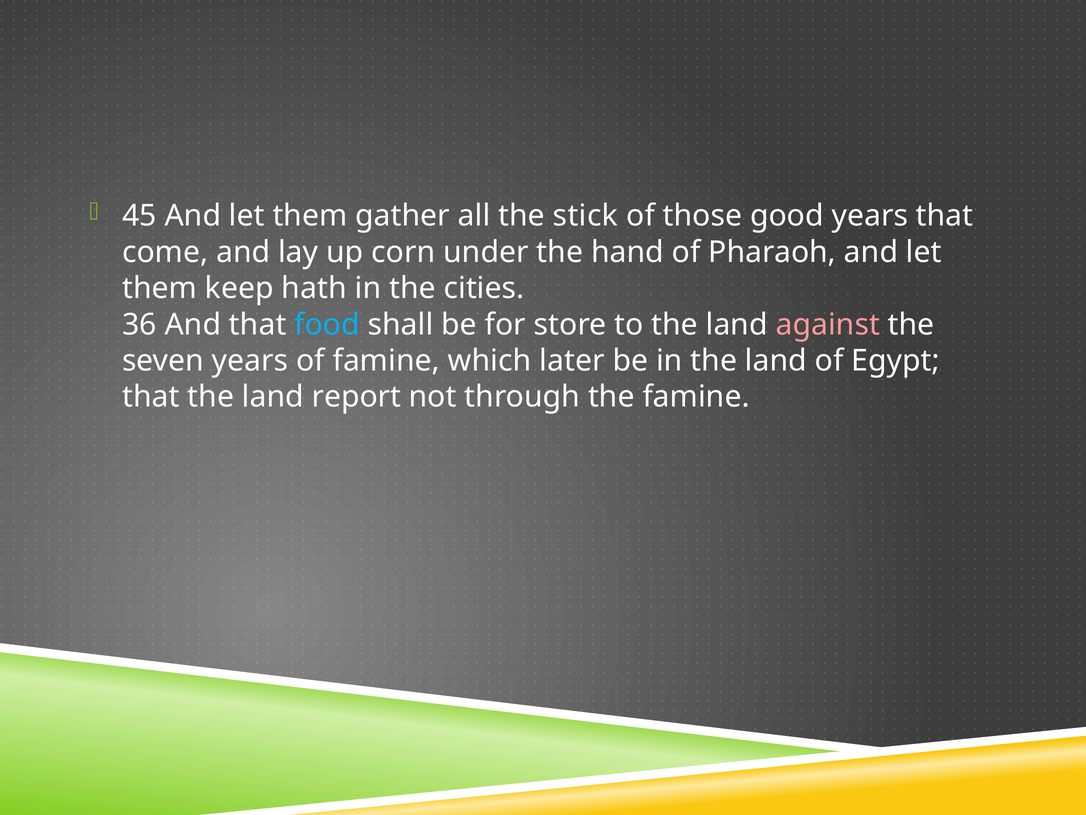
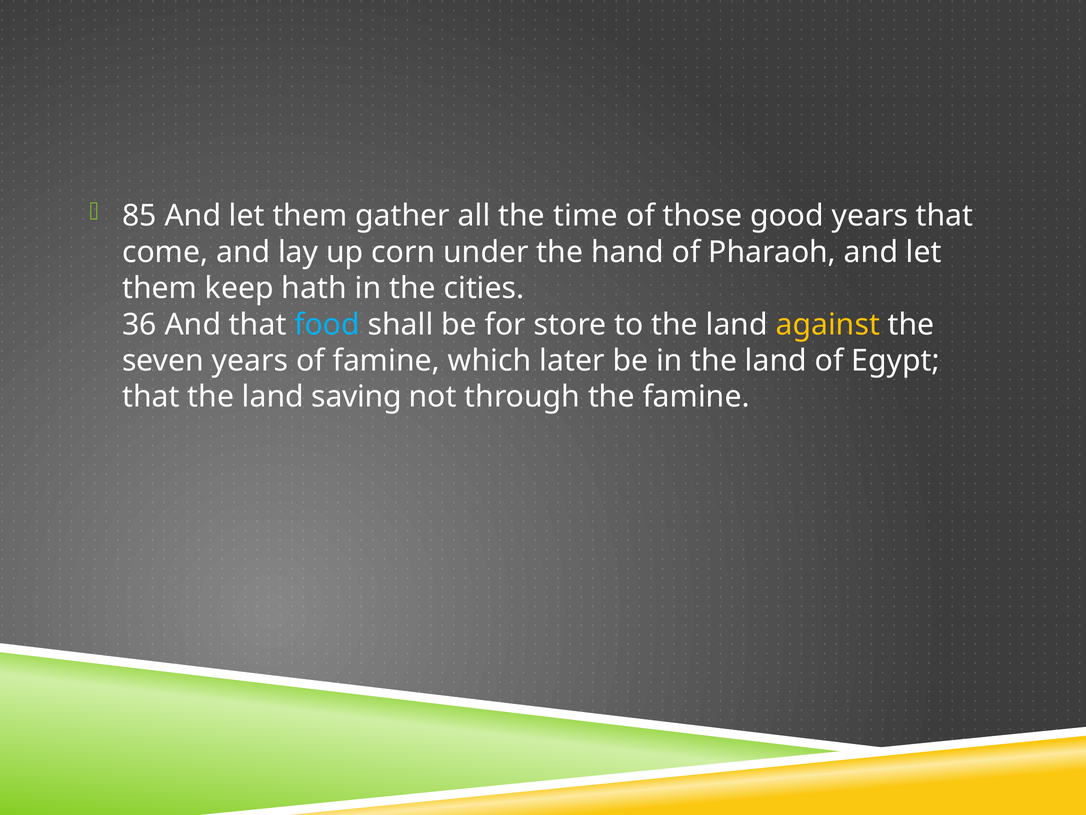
45: 45 -> 85 (139, 216)
stick: stick -> time (585, 216)
against colour: pink -> yellow (828, 324)
report: report -> saving (357, 397)
